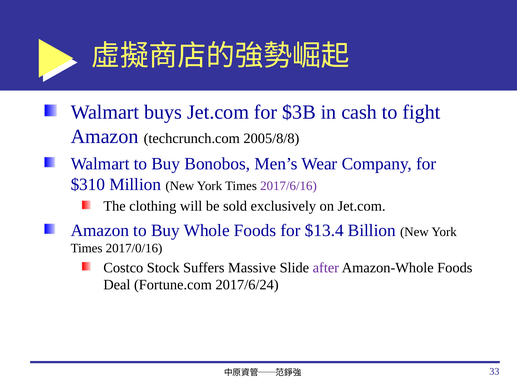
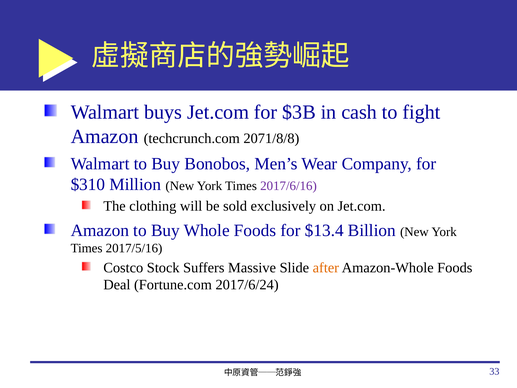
2005/8/8: 2005/8/8 -> 2071/8/8 (271, 138)
2017/0/16: 2017/0/16 -> 2017/5/16 (134, 248)
after colour: purple -> orange (326, 267)
